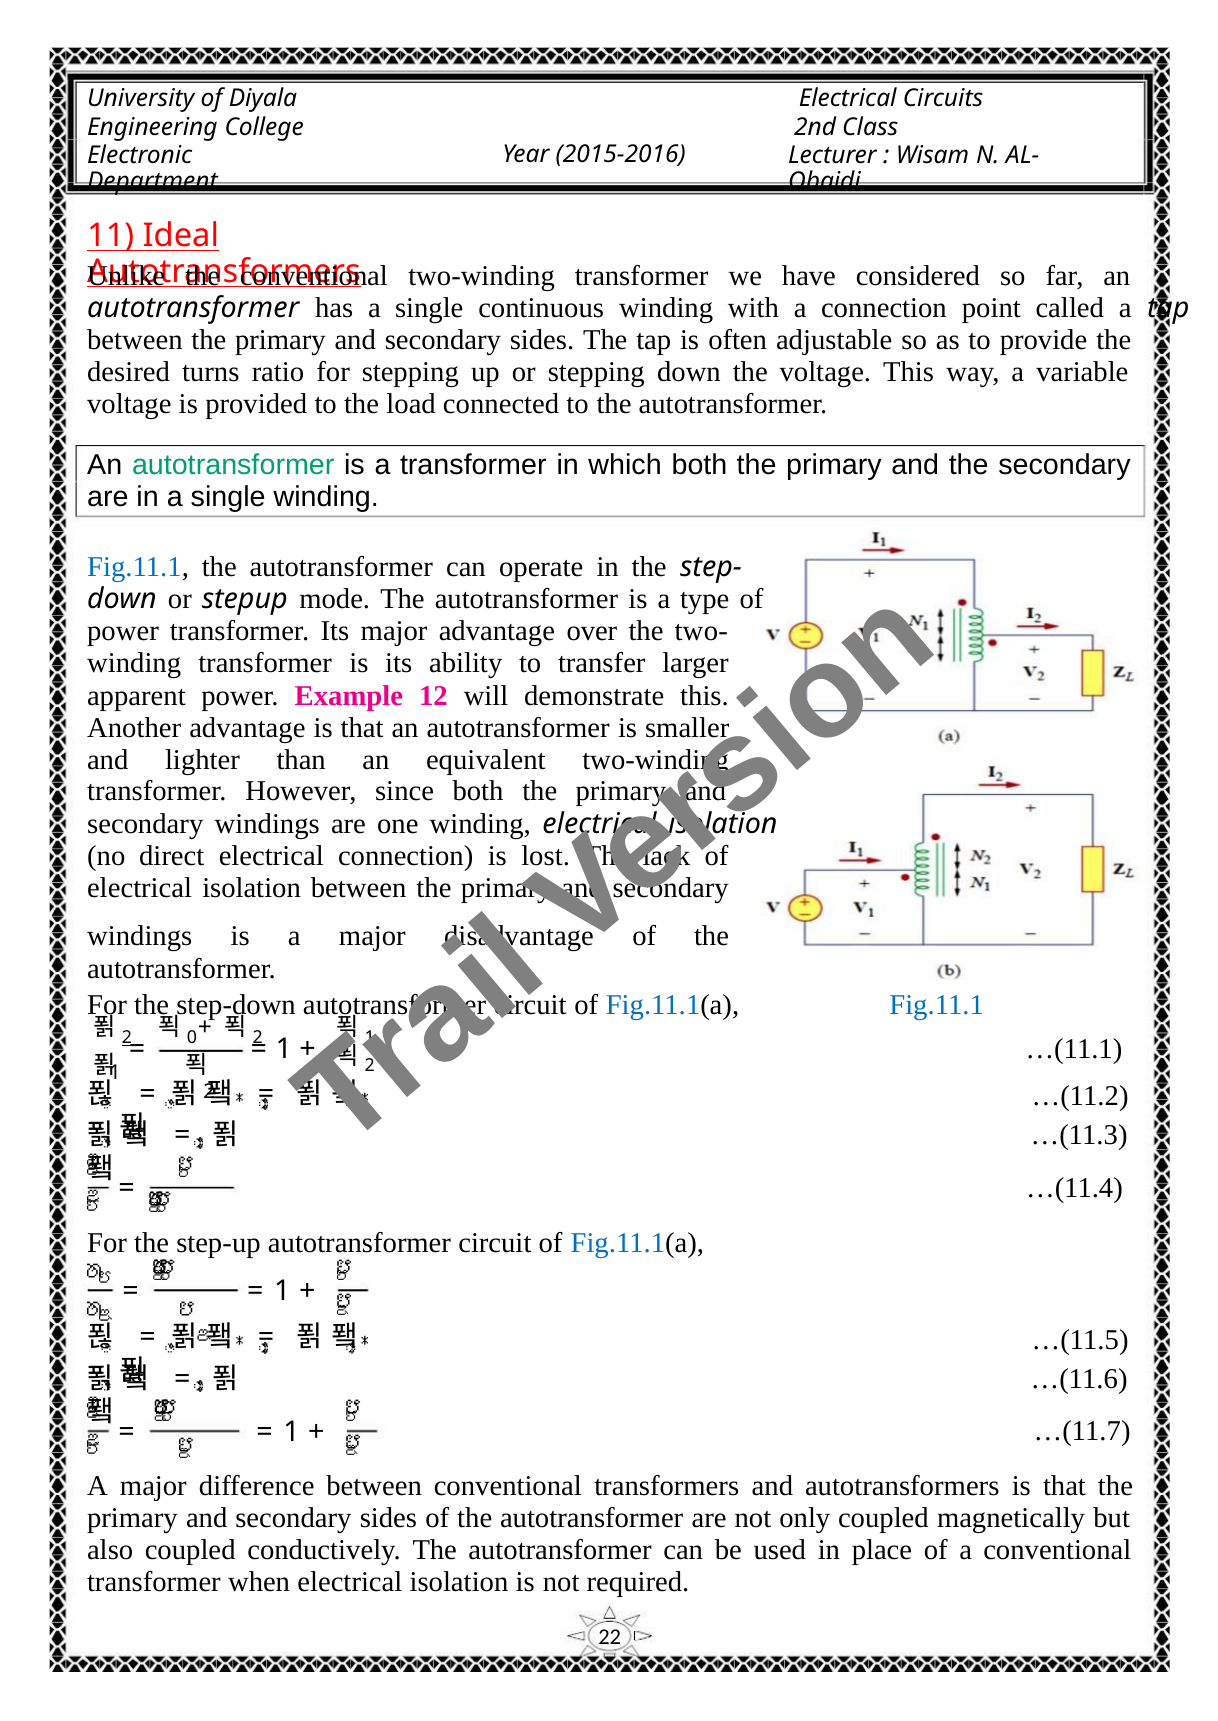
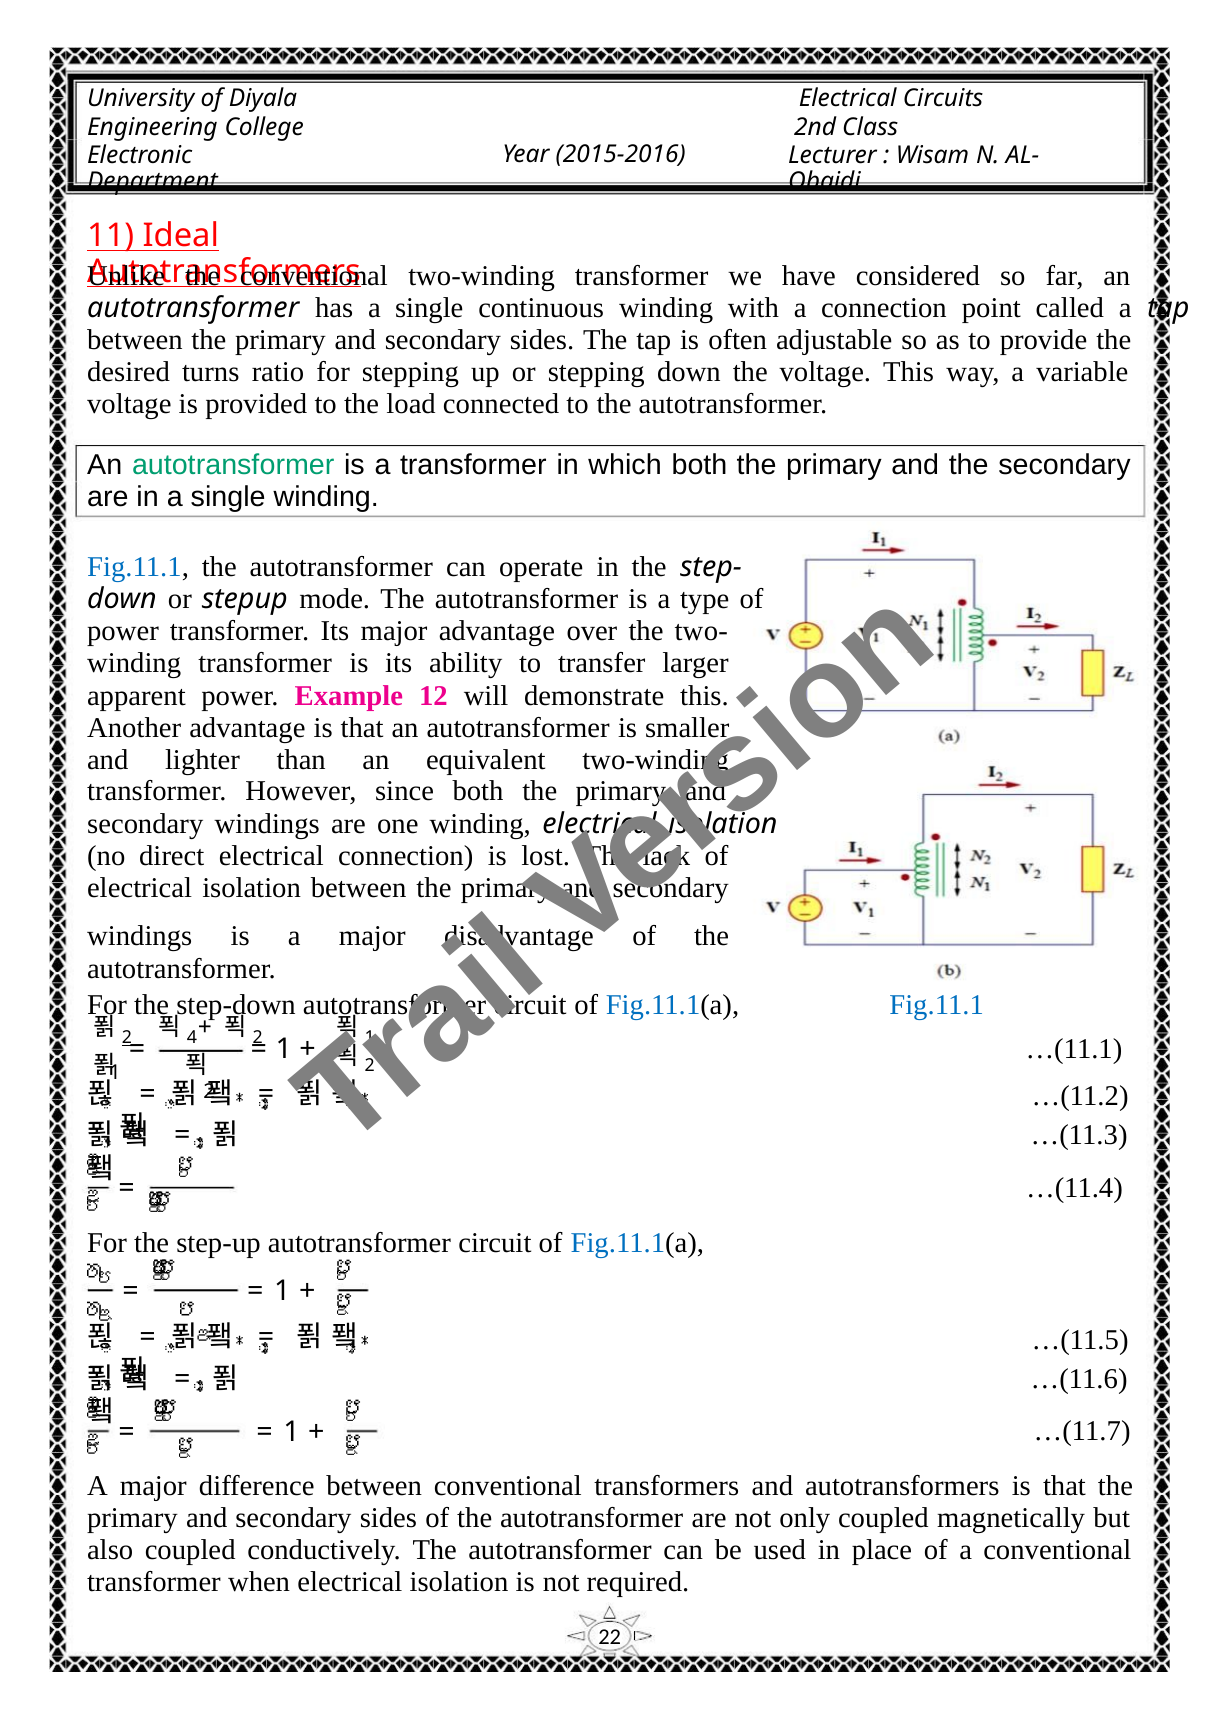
0: 0 -> 4 (192, 1038)
